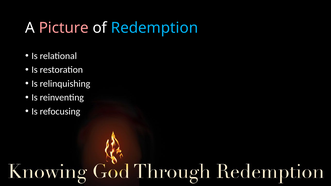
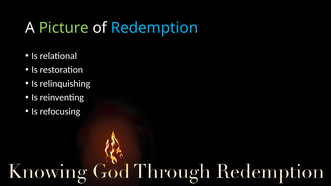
Picture colour: pink -> light green (64, 28)
